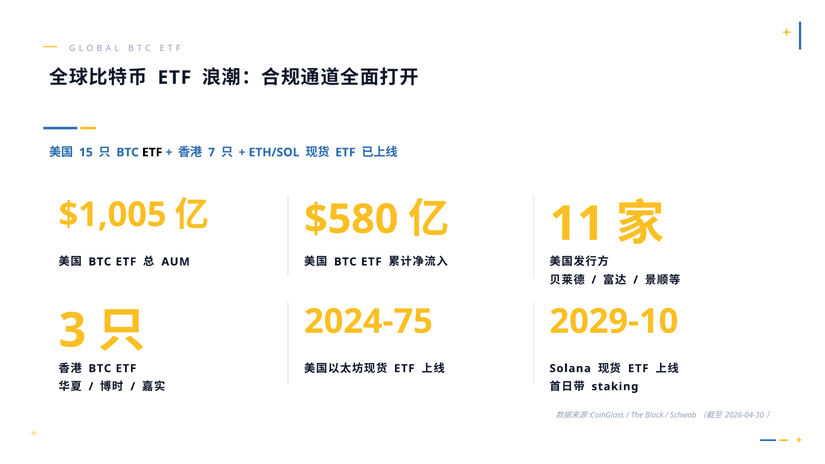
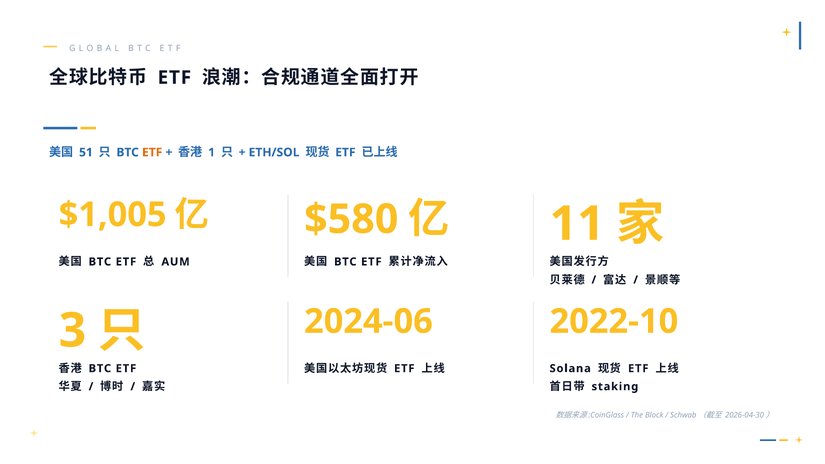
15: 15 -> 51 (86, 152)
ETF colour: black -> orange (152, 152)
7: 7 -> 1 (212, 152)
2024-75: 2024-75 -> 2024-06 (368, 322)
2029-10: 2029-10 -> 2022-10 (614, 322)
